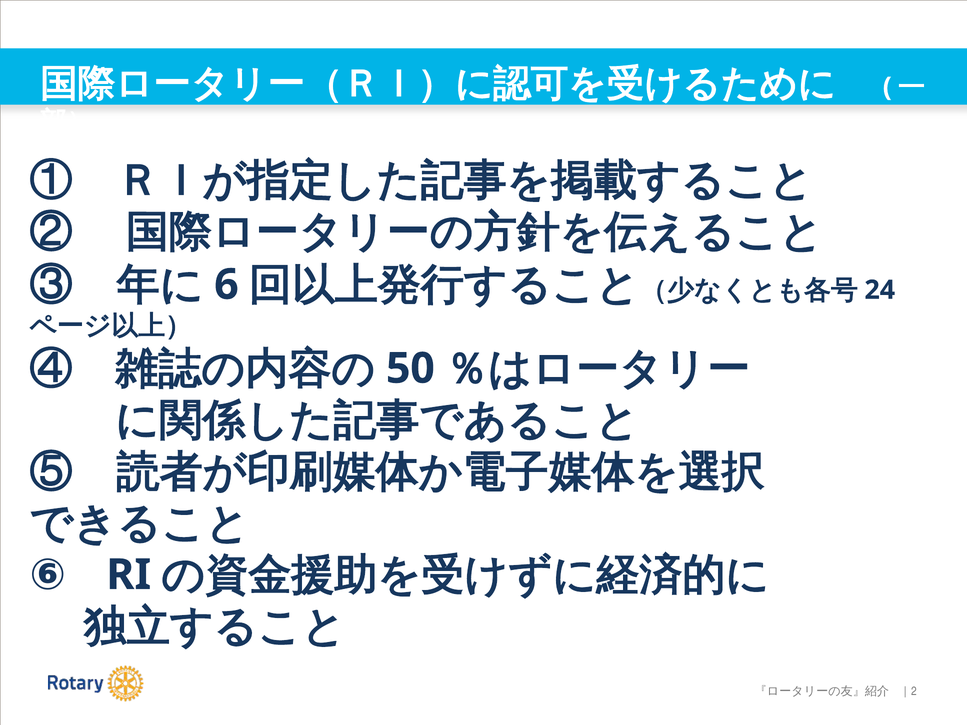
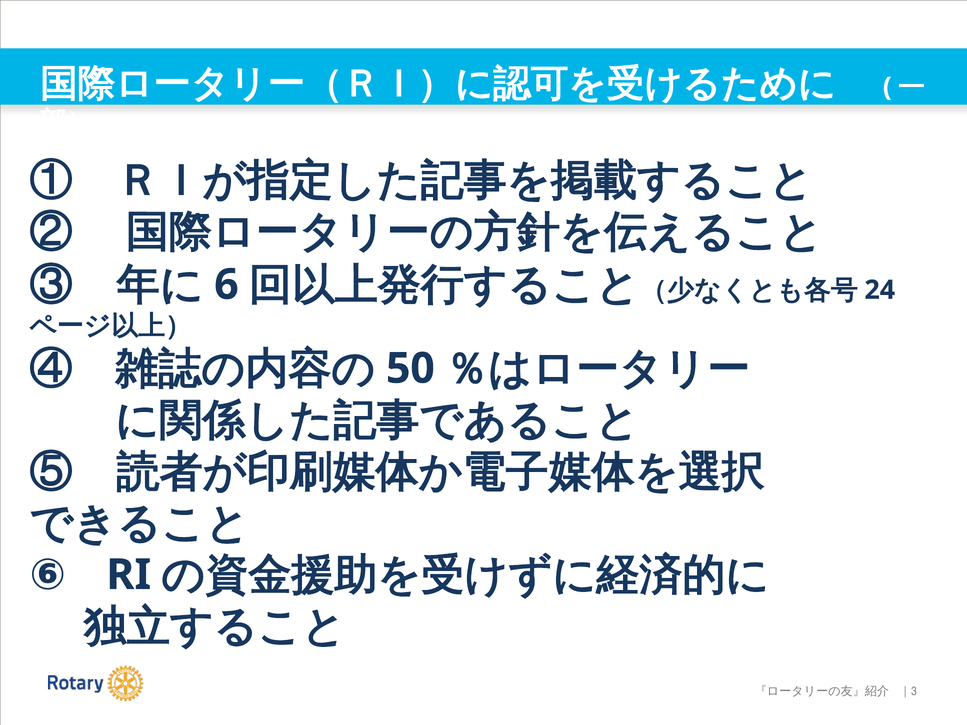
2: 2 -> 3 (914, 692)
